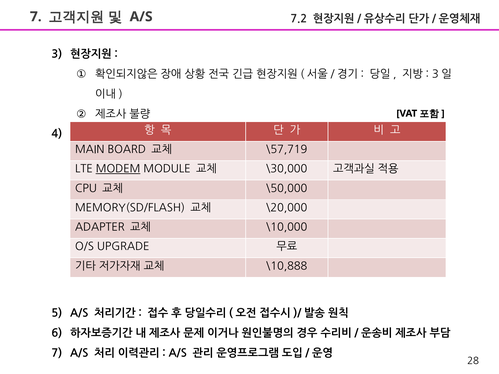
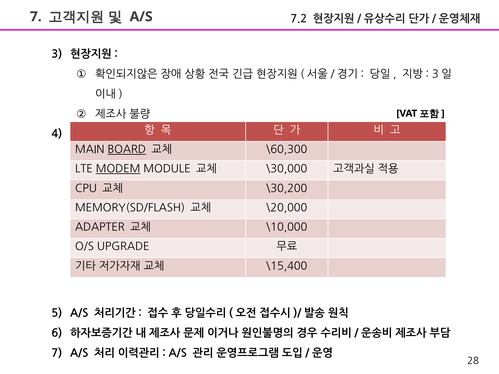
BOARD underline: none -> present (127, 150)
\57,719: \57,719 -> \60,300 (287, 150)
\50,000: \50,000 -> \30,200 (287, 188)
\10,888: \10,888 -> \15,400 (287, 266)
